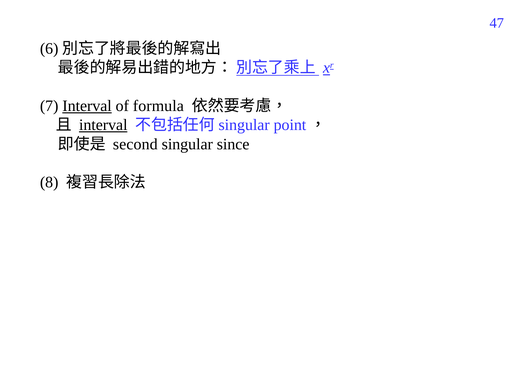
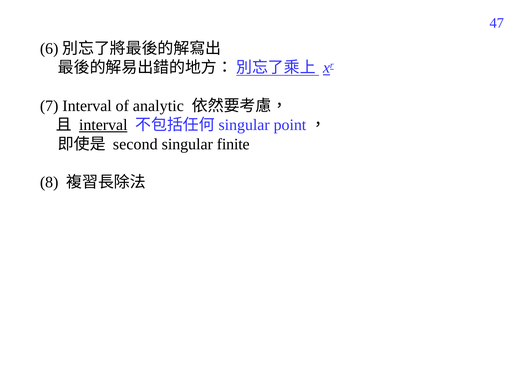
Interval underline: present -> none (87, 106)
formula: formula -> analytic (158, 106)
since: since -> finite (233, 144)
